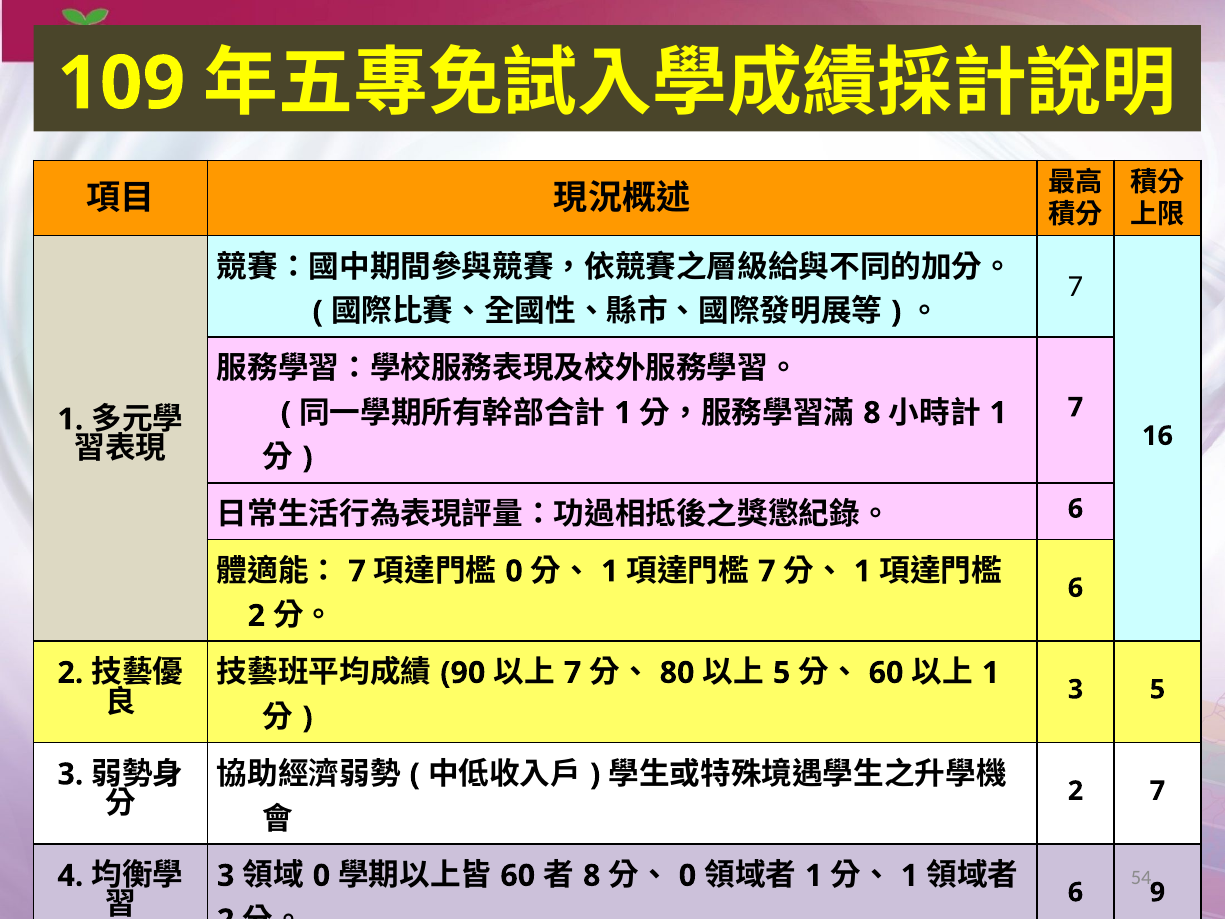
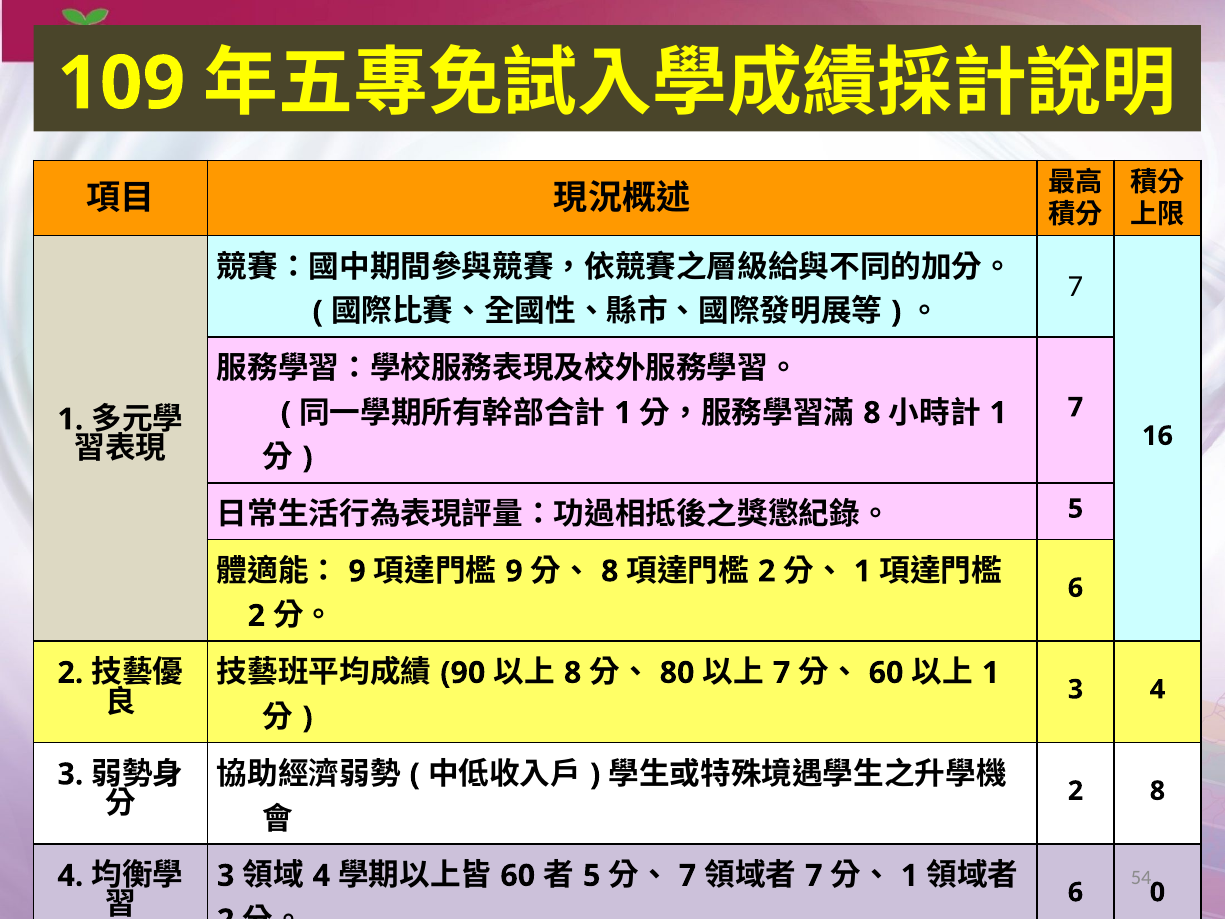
6: 6 -> 5 (1076, 509)
7: 7 -> 9 (357, 571)
0: 0 -> 9 (514, 571)
1: 1 -> 8 (610, 571)
7: 7 -> 2 (767, 571)
7: 7 -> 8 (573, 673)
5: 5 -> 7 (782, 673)
3 5: 5 -> 4 (1157, 689)
2 7: 7 -> 8 (1157, 791)
0: 0 -> 4 (321, 876)
8: 8 -> 5 (592, 876)
0: 0 -> 7 (687, 876)
1: 1 -> 7 (814, 876)
9: 9 -> 0 (1157, 892)
